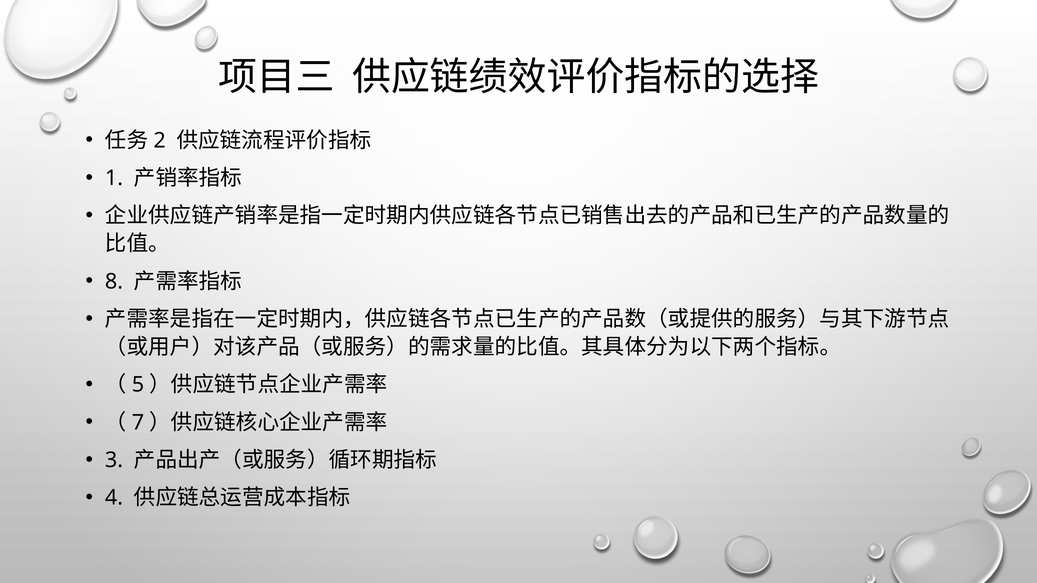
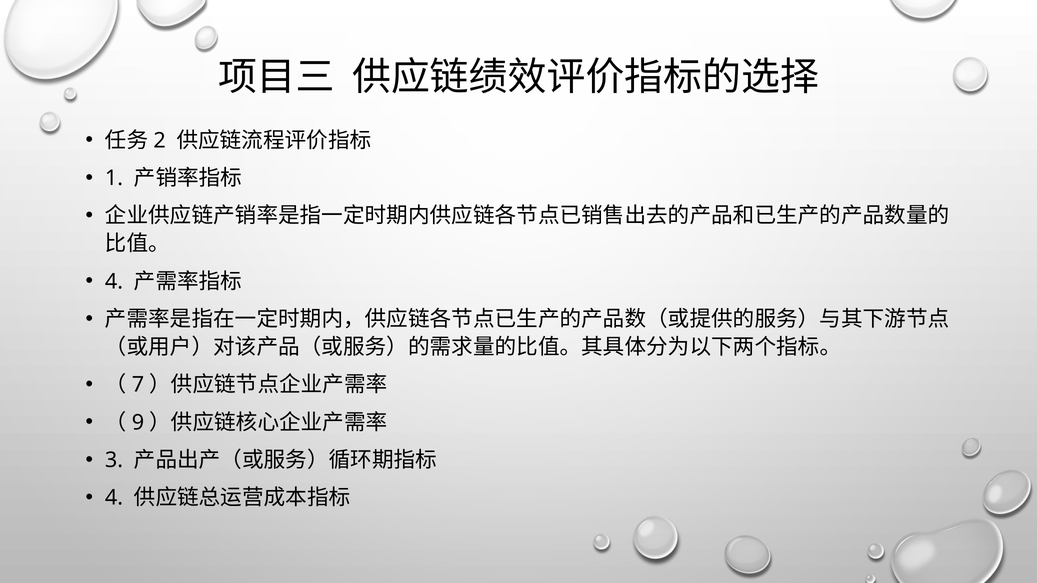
8: 8 -> 4 (114, 282)
5: 5 -> 7 (138, 385)
7: 7 -> 9 (138, 423)
